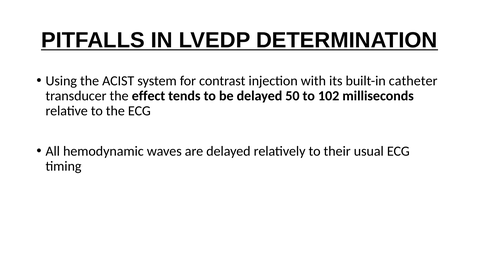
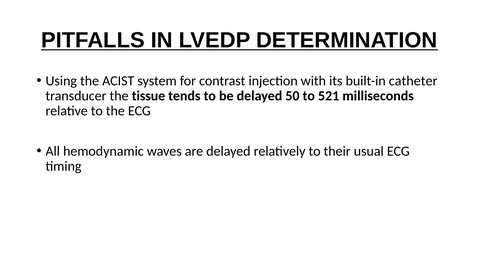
effect: effect -> tissue (149, 96)
102: 102 -> 521 (329, 96)
